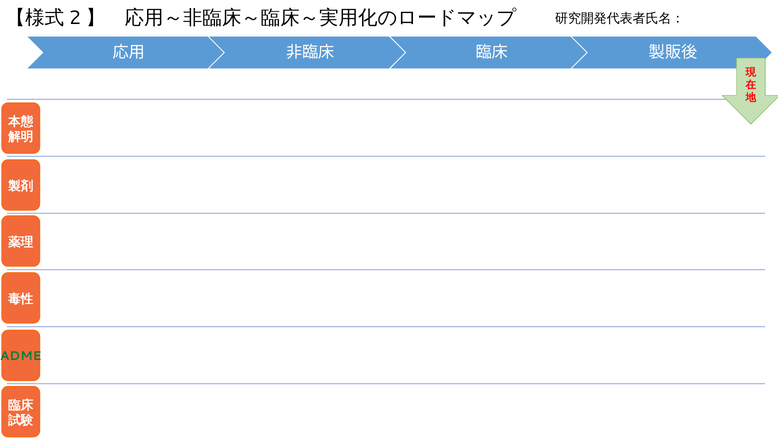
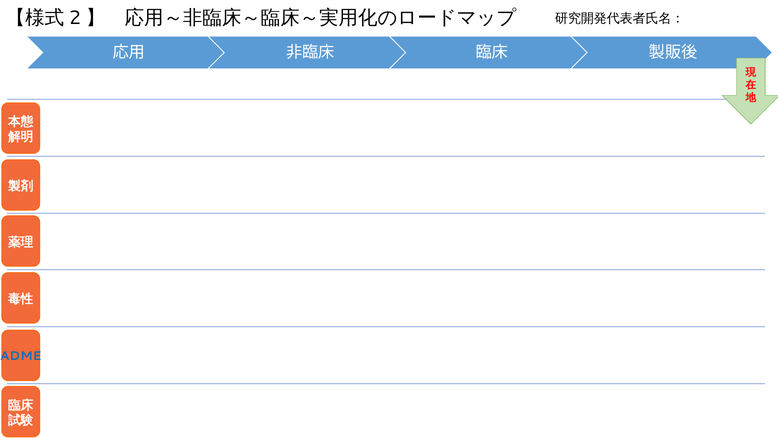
ADME colour: green -> blue (21, 356)
